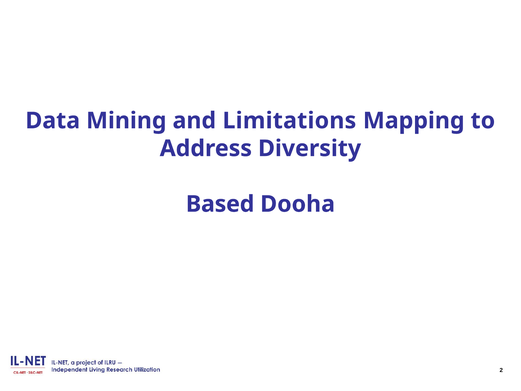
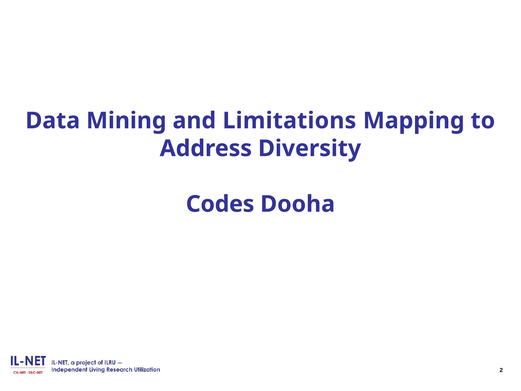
Based: Based -> Codes (220, 204)
